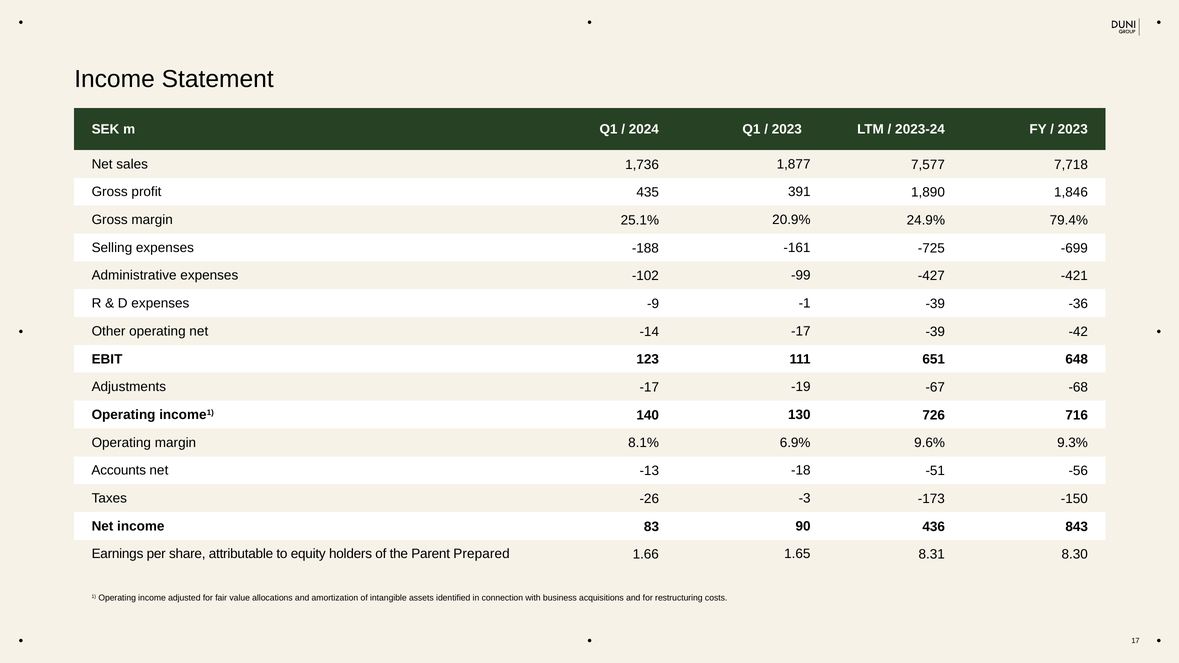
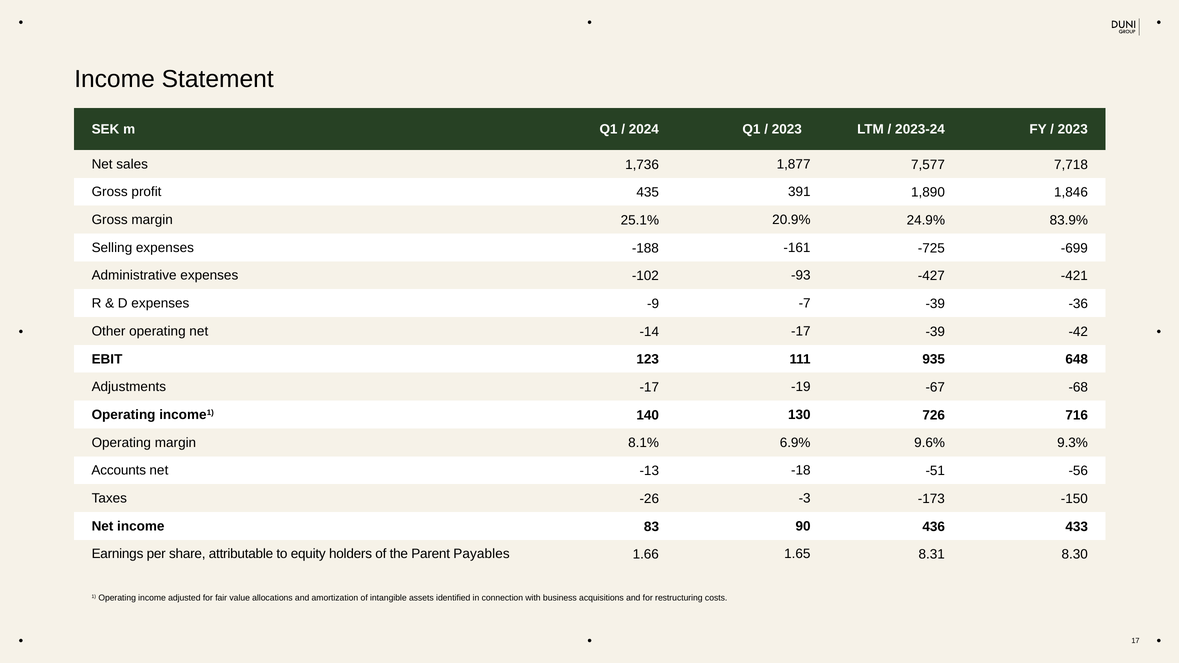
79.4%: 79.4% -> 83.9% (1069, 220)
-99: -99 -> -93 (801, 276)
-1: -1 -> -7 (805, 303)
651: 651 -> 935 (934, 360)
843: 843 -> 433 (1077, 527)
Prepared: Prepared -> Payables (482, 554)
